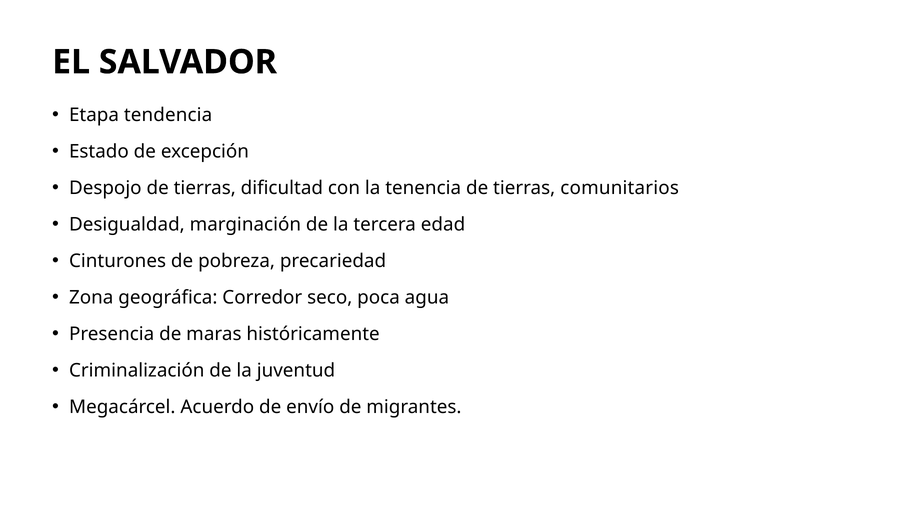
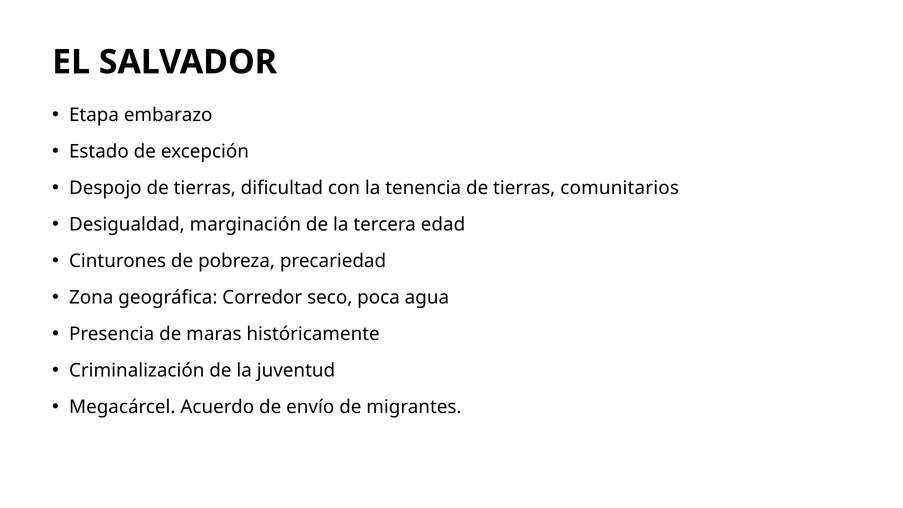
tendencia: tendencia -> embarazo (168, 115)
